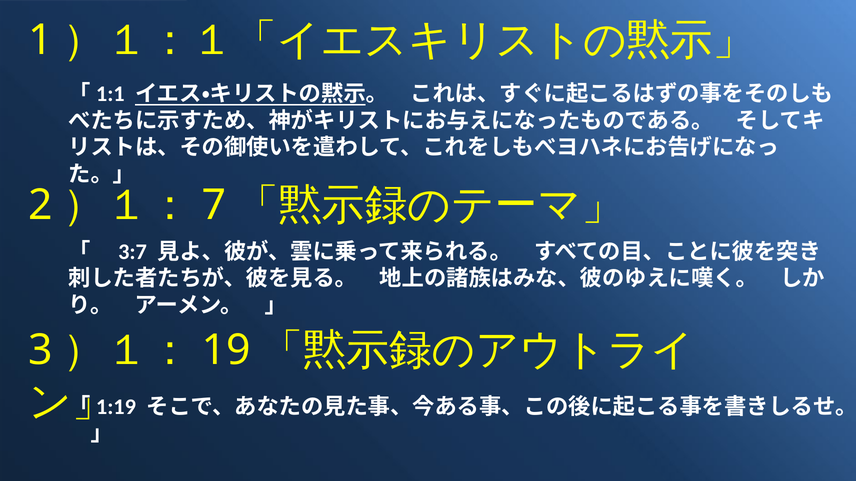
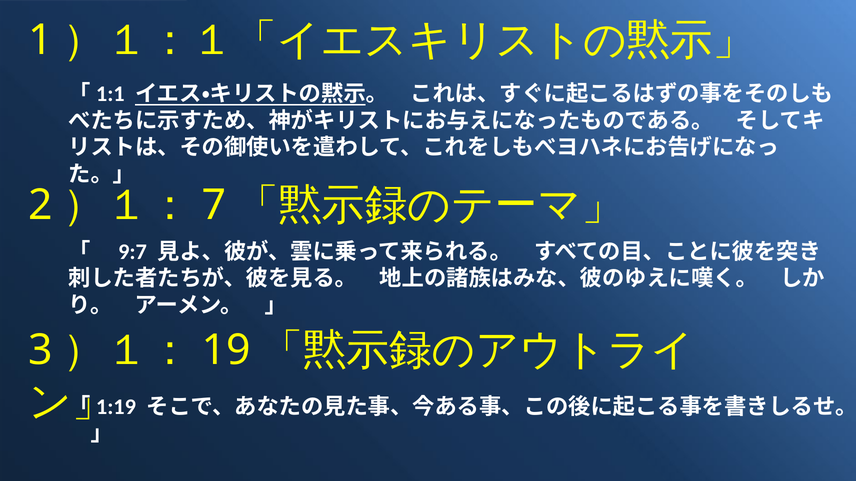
3:7: 3:7 -> 9:7 (133, 252)
